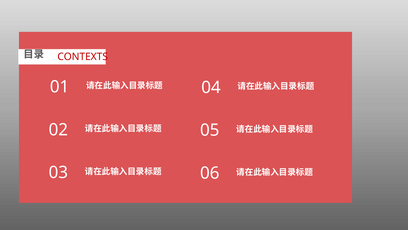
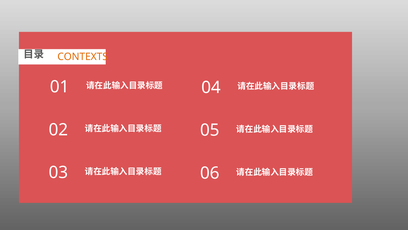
CONTEXTS colour: red -> orange (83, 57)
